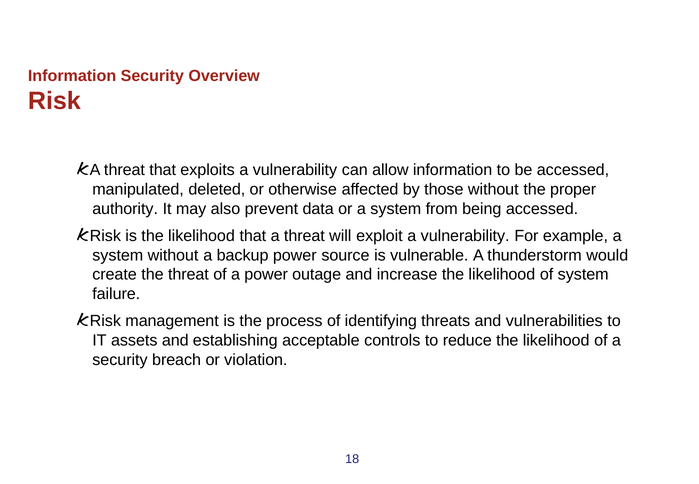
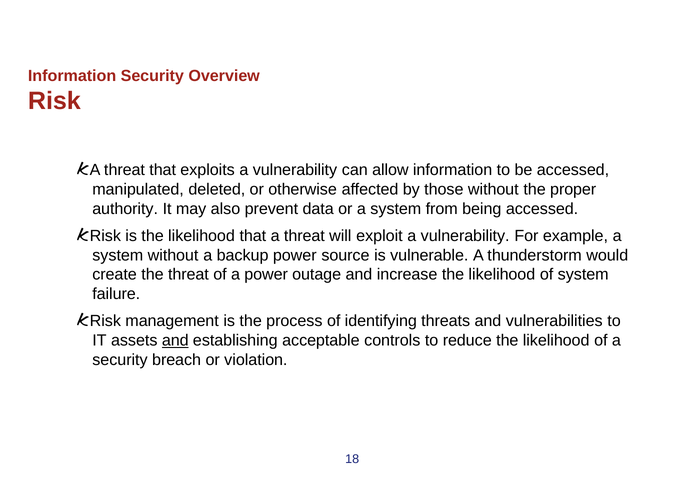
and underline: none -> present (175, 340)
